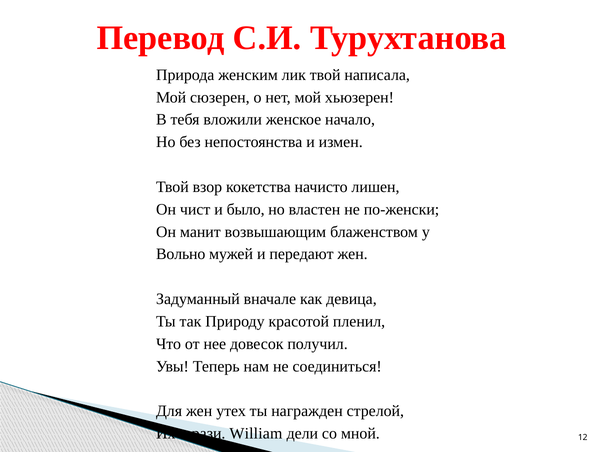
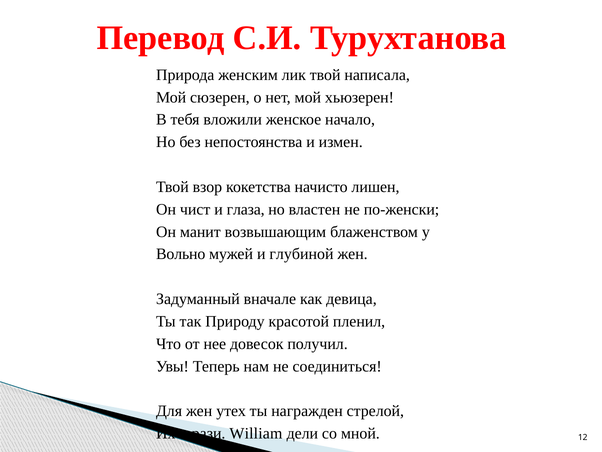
было: было -> глаза (246, 209)
передают: передают -> глубиной (301, 254)
